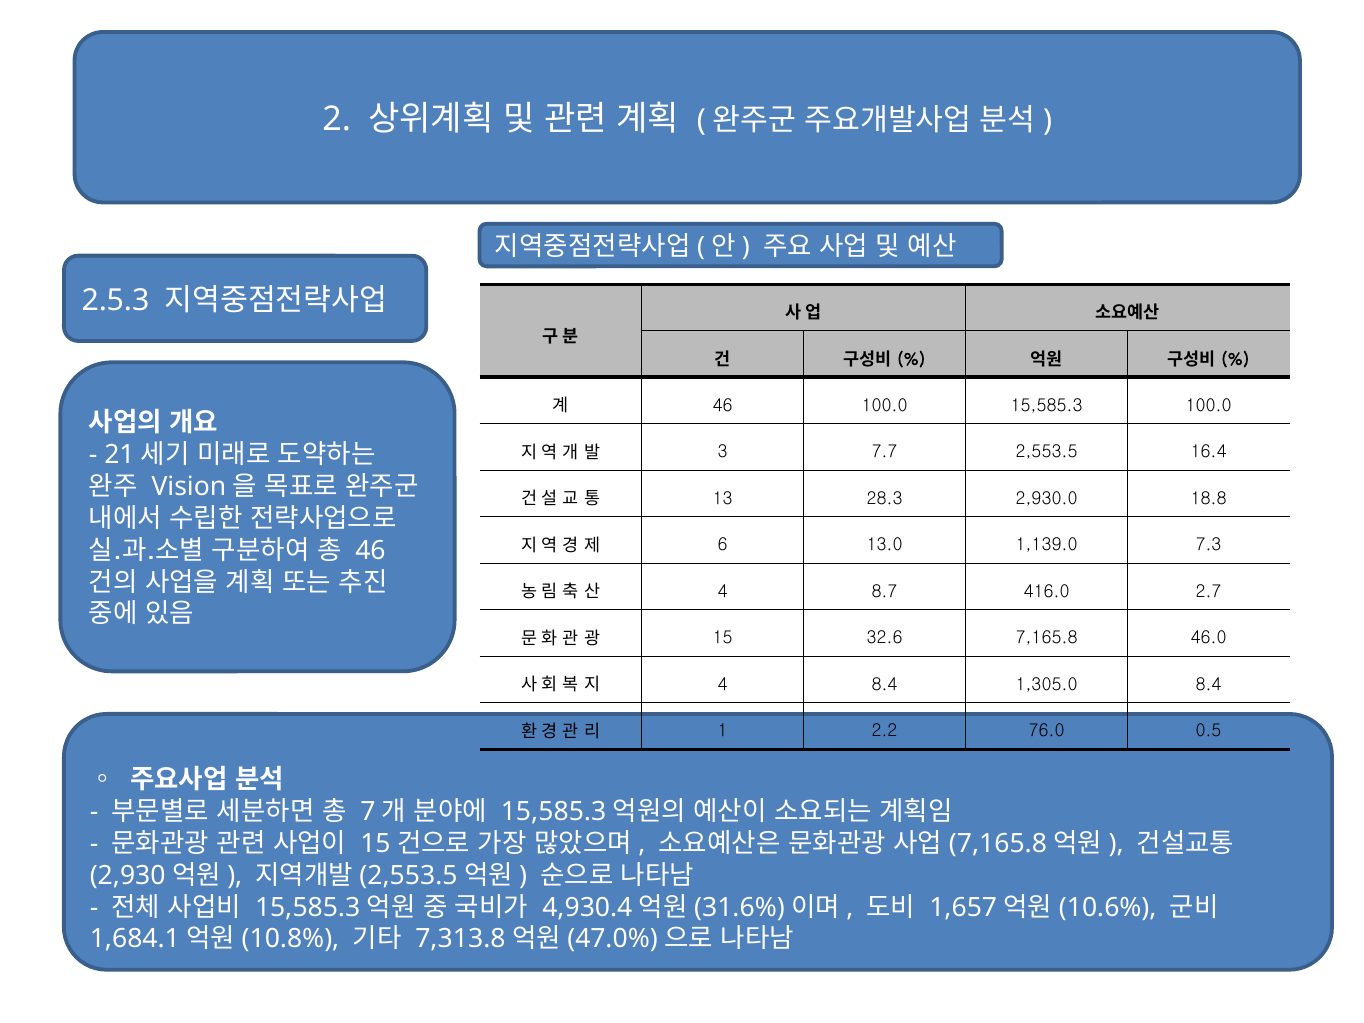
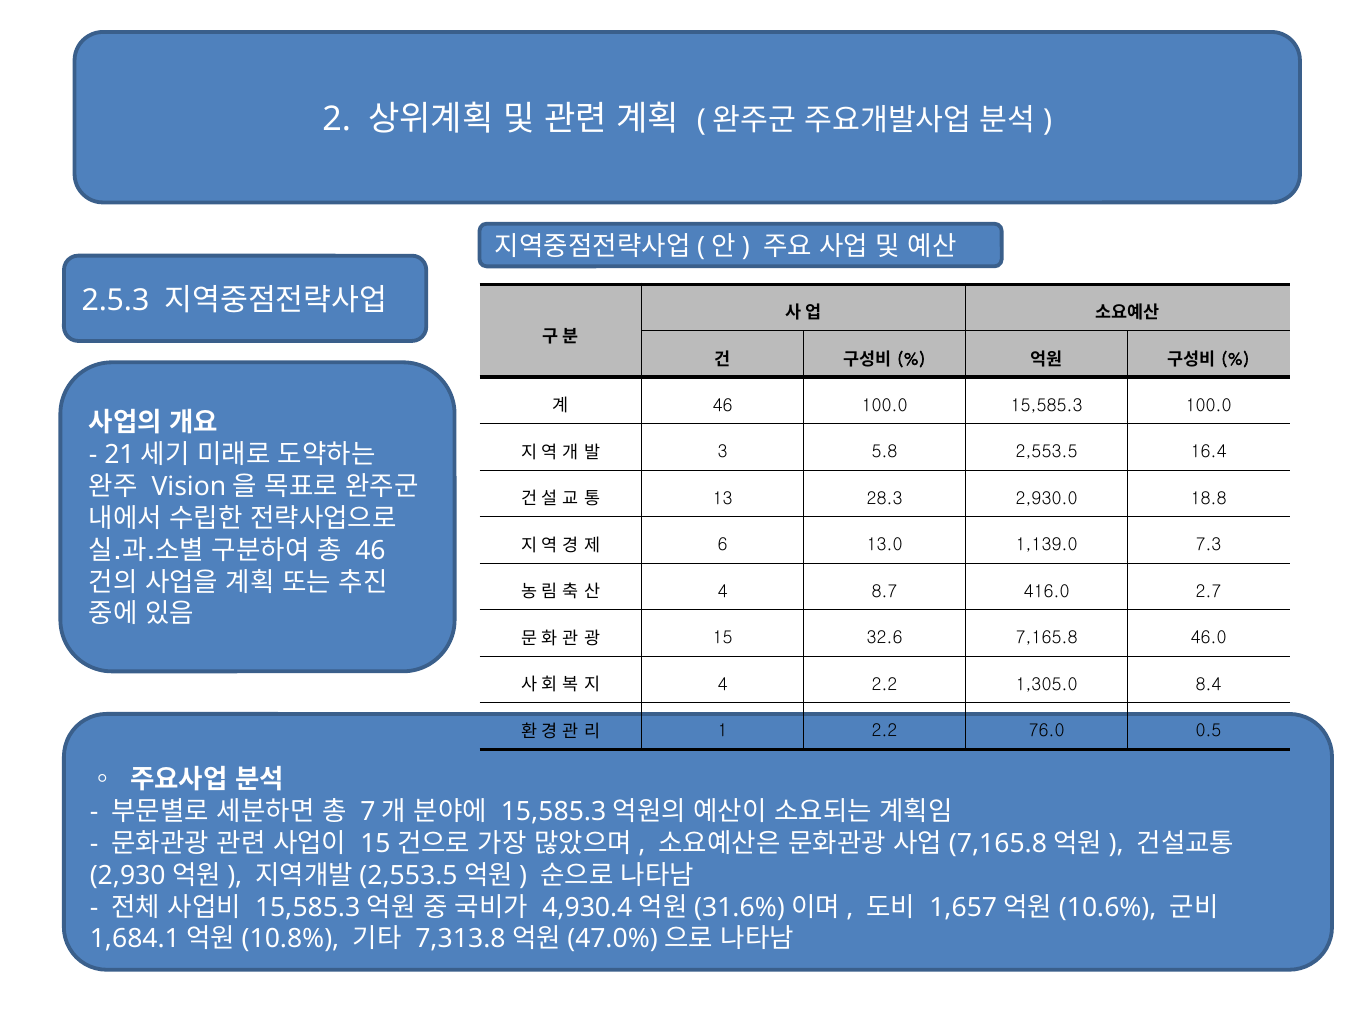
7.7: 7.7 -> 5.8 (885, 452)
4 8.4: 8.4 -> 2.2 (885, 685)
